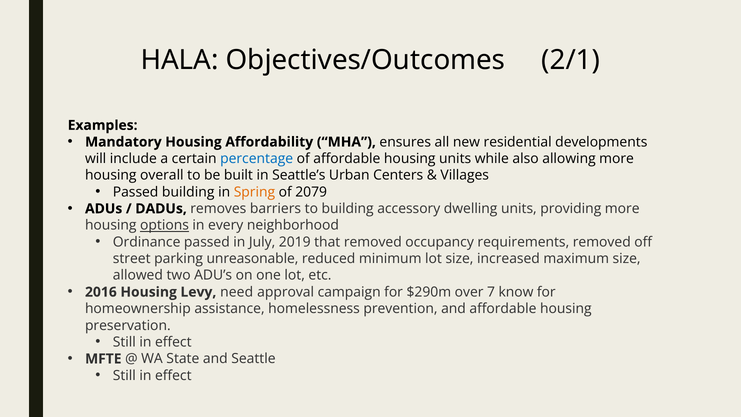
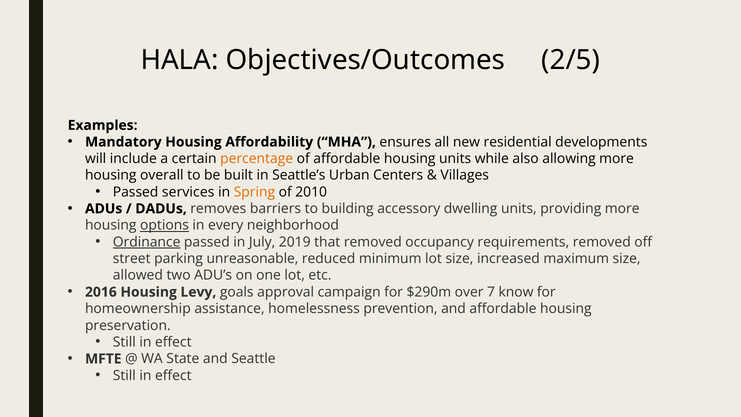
2/1: 2/1 -> 2/5 (571, 60)
percentage colour: blue -> orange (257, 159)
Passed building: building -> services (188, 192)
2079: 2079 -> 2010 (311, 192)
Ordinance underline: none -> present (147, 242)
need: need -> goals (237, 292)
